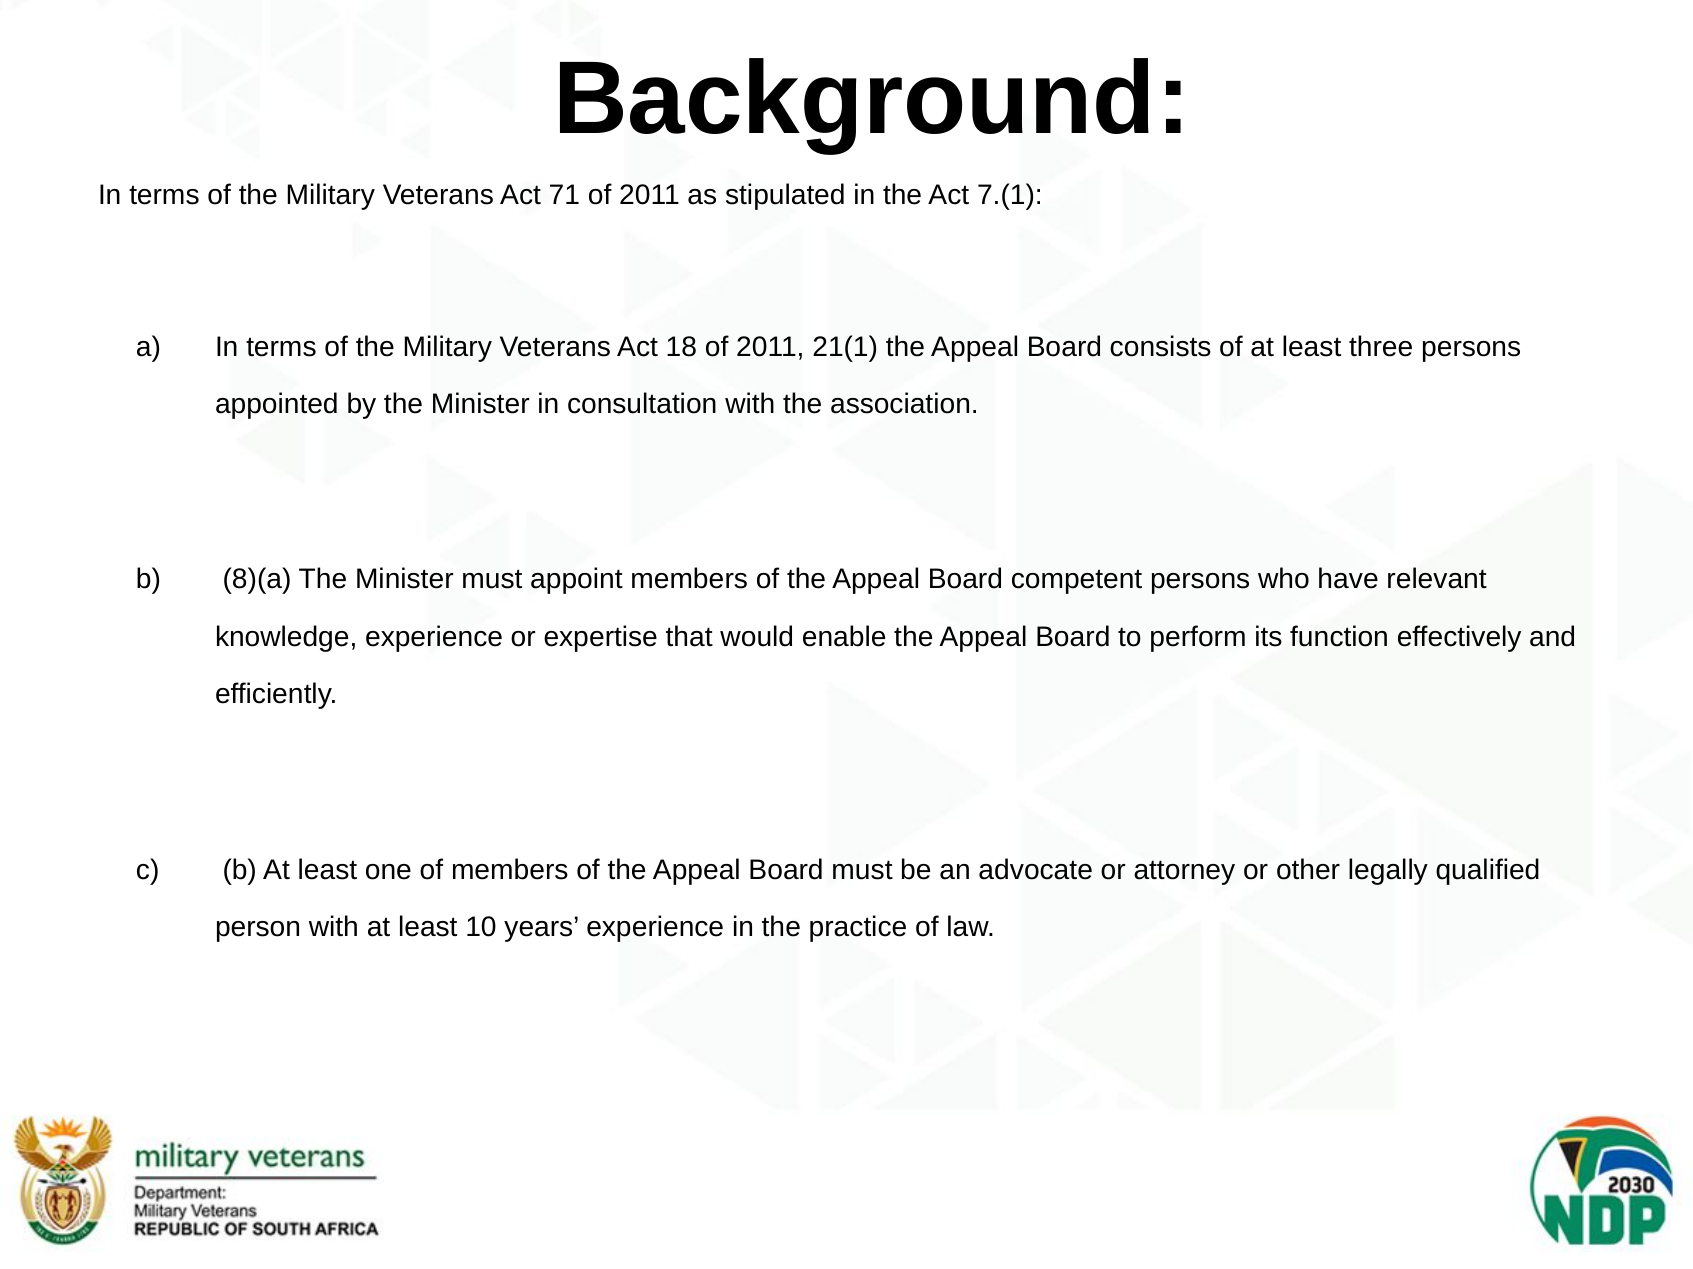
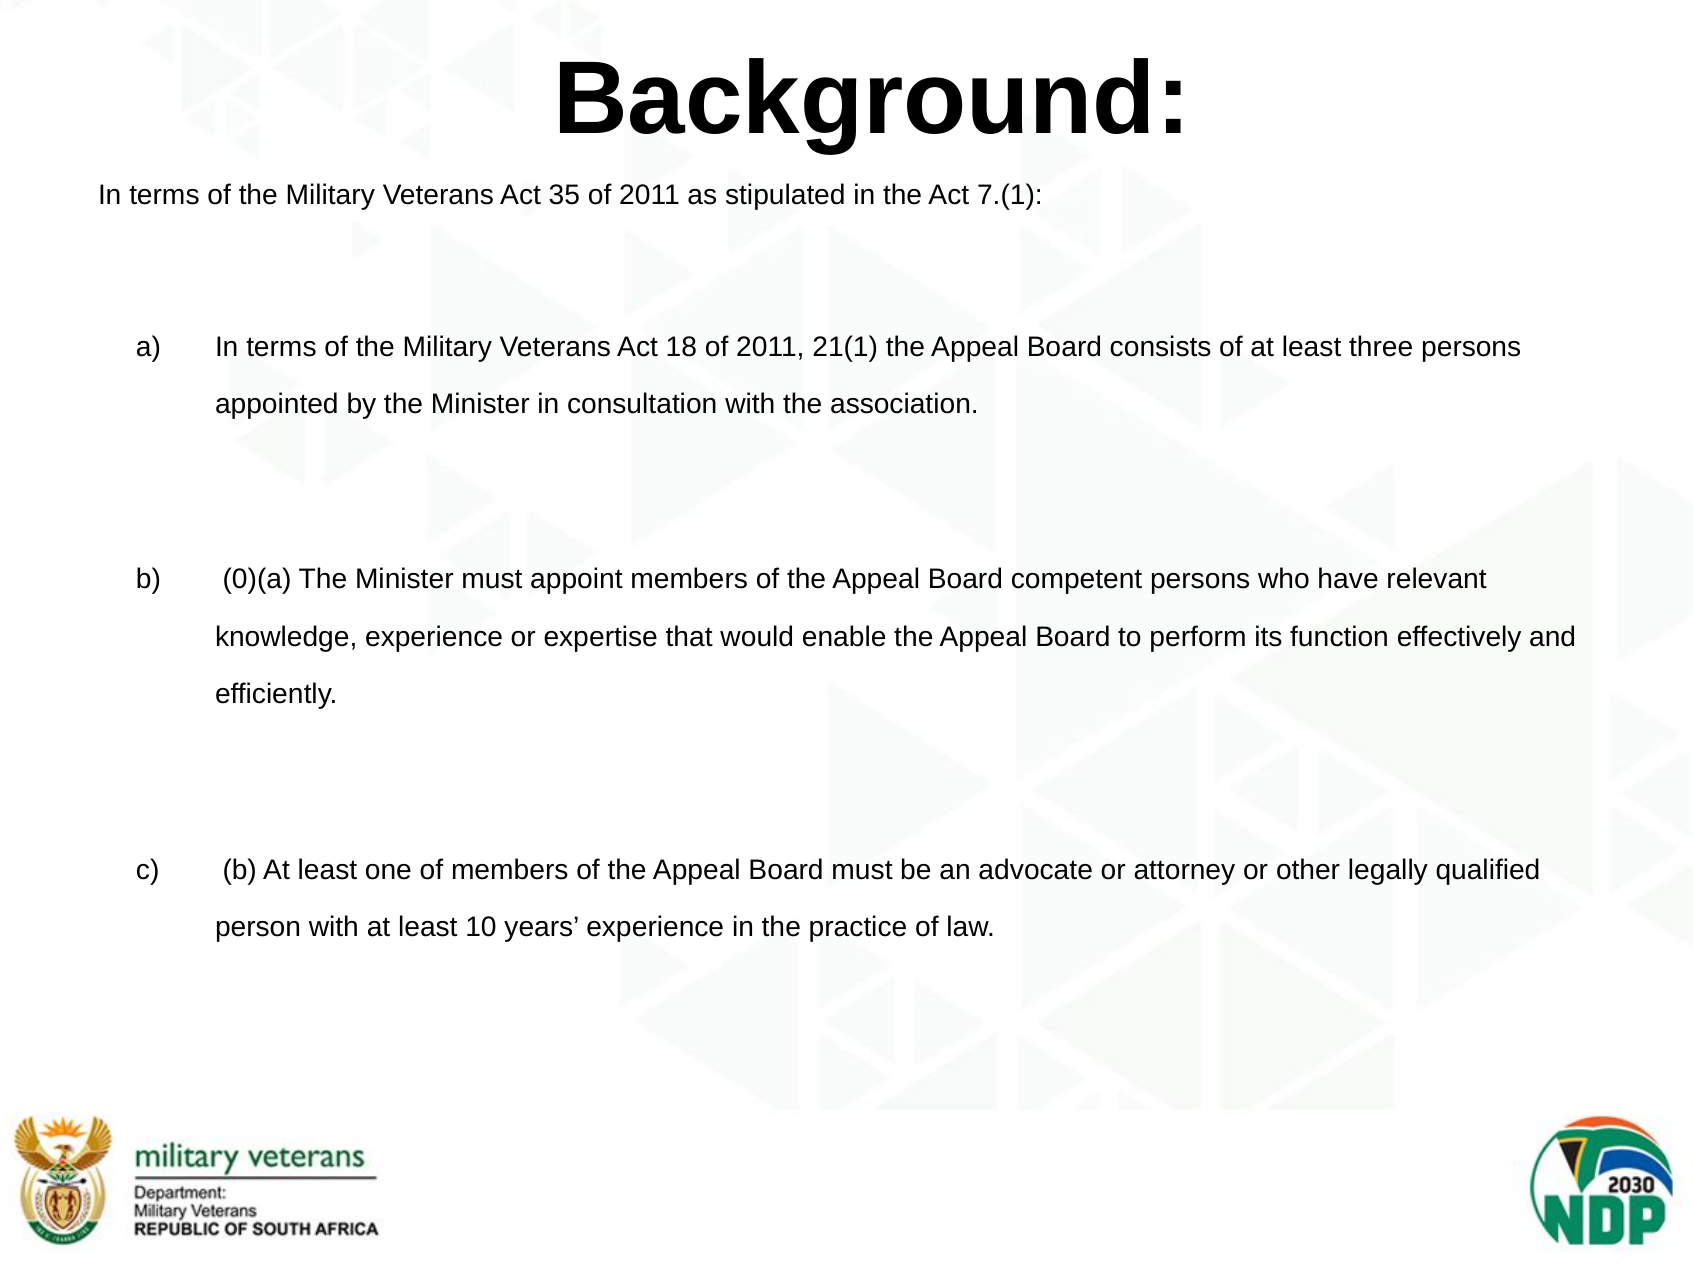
71: 71 -> 35 (564, 195)
8)(a: 8)(a -> 0)(a (257, 580)
